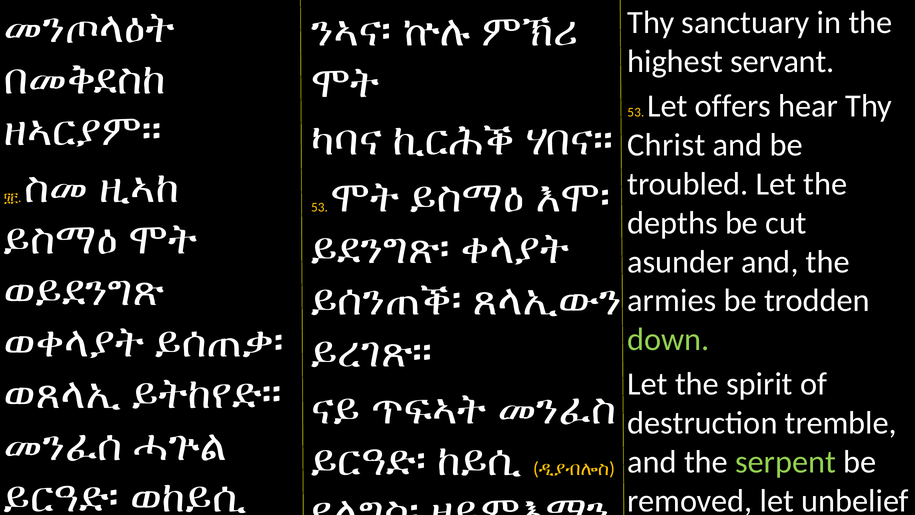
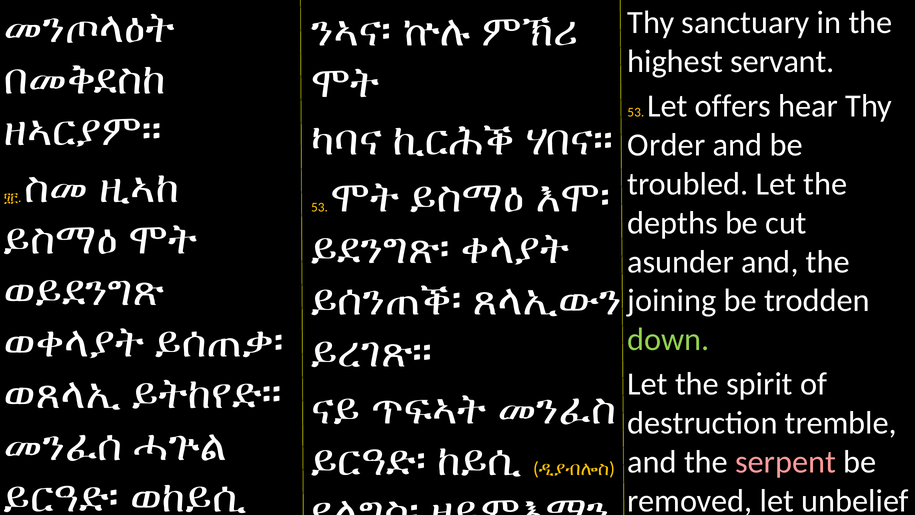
Christ: Christ -> Order (666, 145)
armies: armies -> joining (672, 301)
serpent colour: light green -> pink (786, 462)
